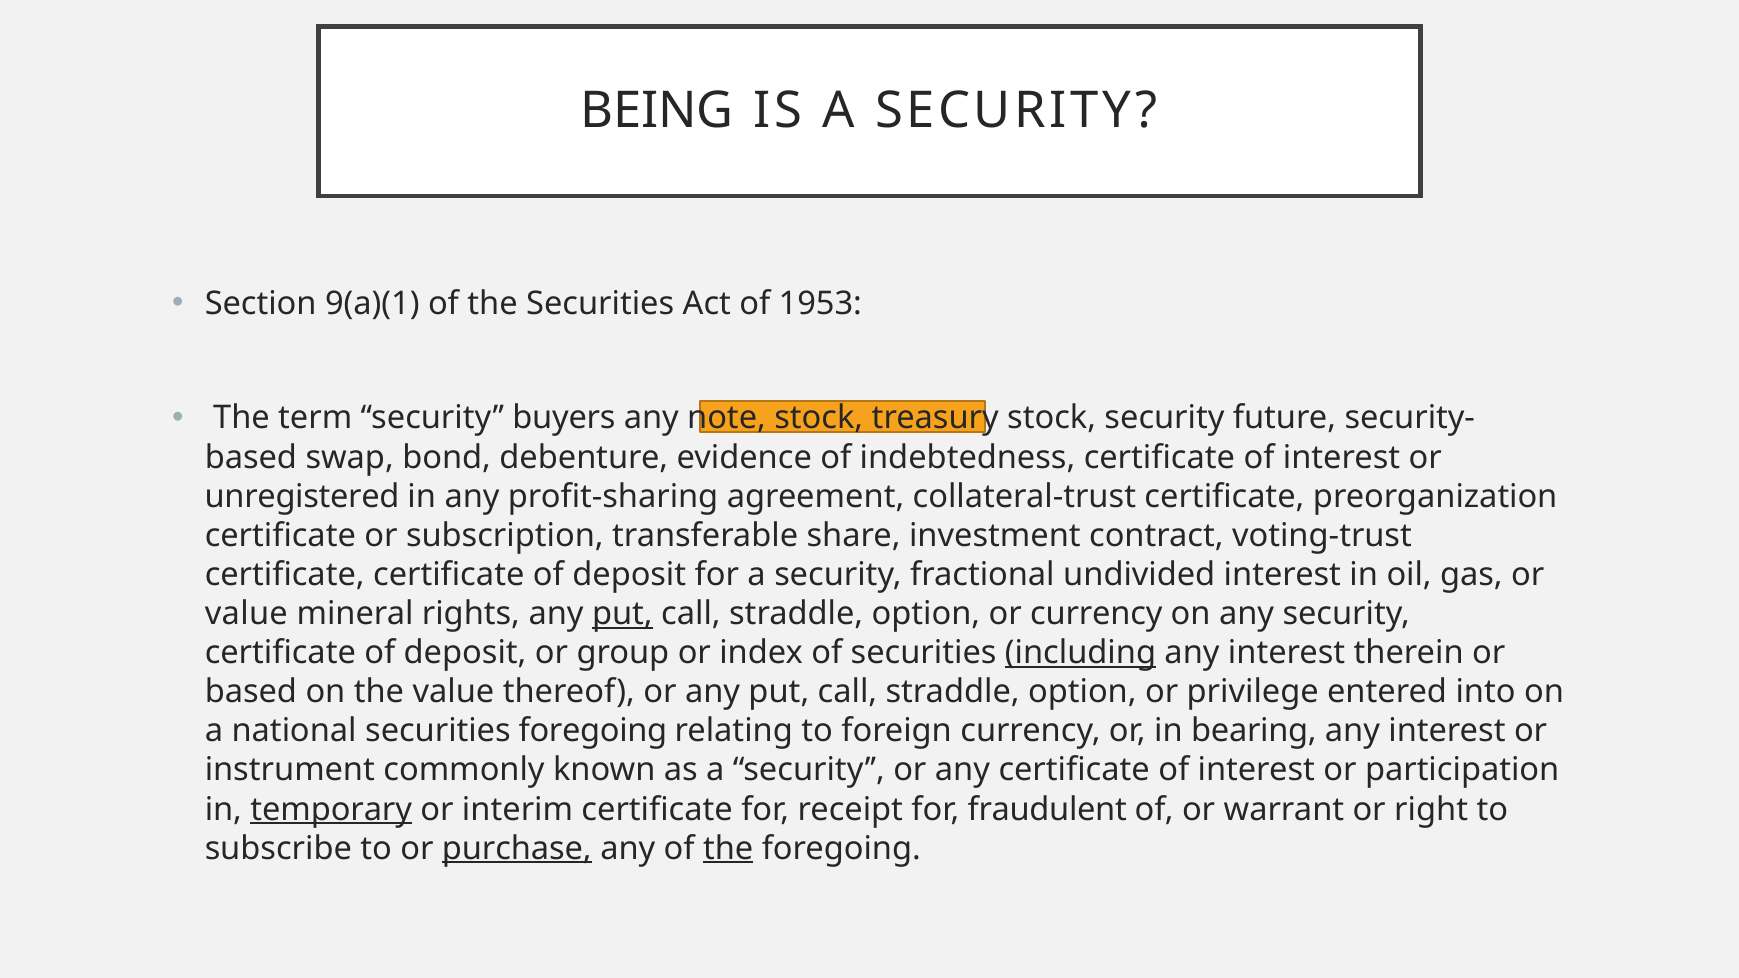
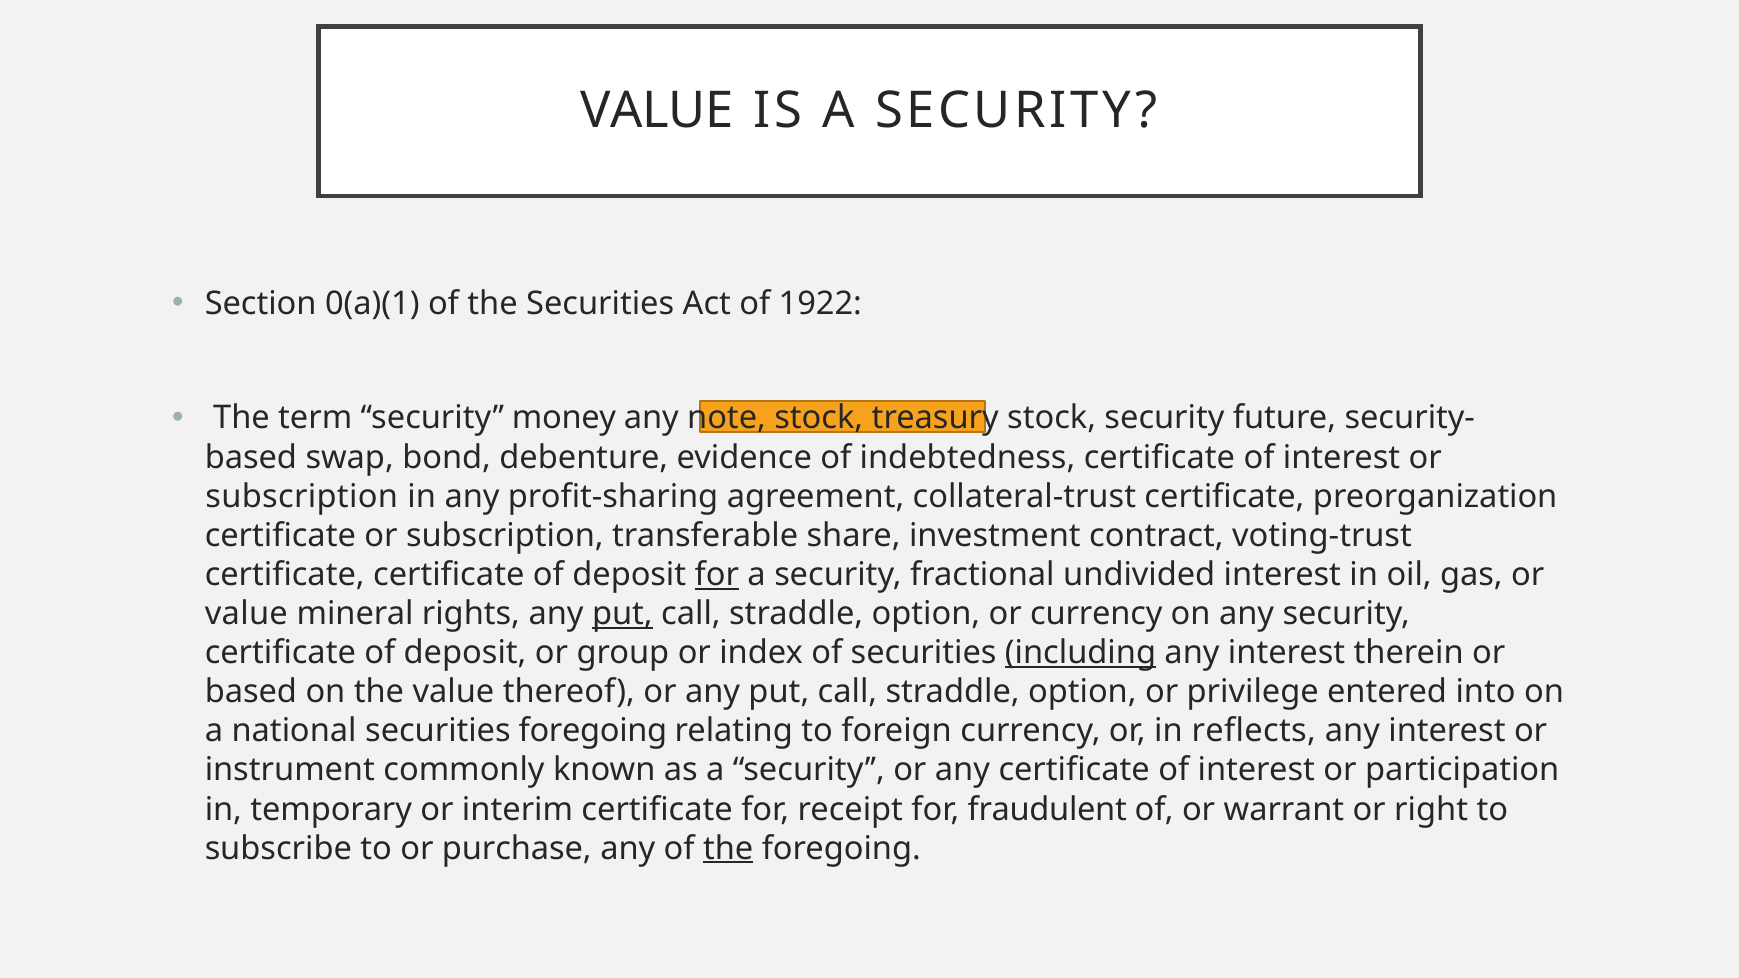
BEING: BEING -> VALUE (657, 111)
9(a)(1: 9(a)(1 -> 0(a)(1 (372, 304)
1953: 1953 -> 1922 (820, 304)
buyers: buyers -> money (564, 418)
unregistered: unregistered -> subscription (302, 496)
for underline: none -> present (717, 575)
bearing: bearing -> reflects (1254, 731)
temporary underline: present -> none (331, 809)
purchase underline: present -> none (517, 849)
